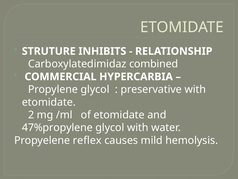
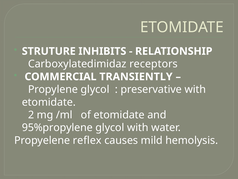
combined: combined -> receptors (154, 64)
HYPERCARBIA: HYPERCARBIA -> TRANSIENTLY (136, 77)
47%propylene: 47%propylene -> 95%propylene (57, 127)
